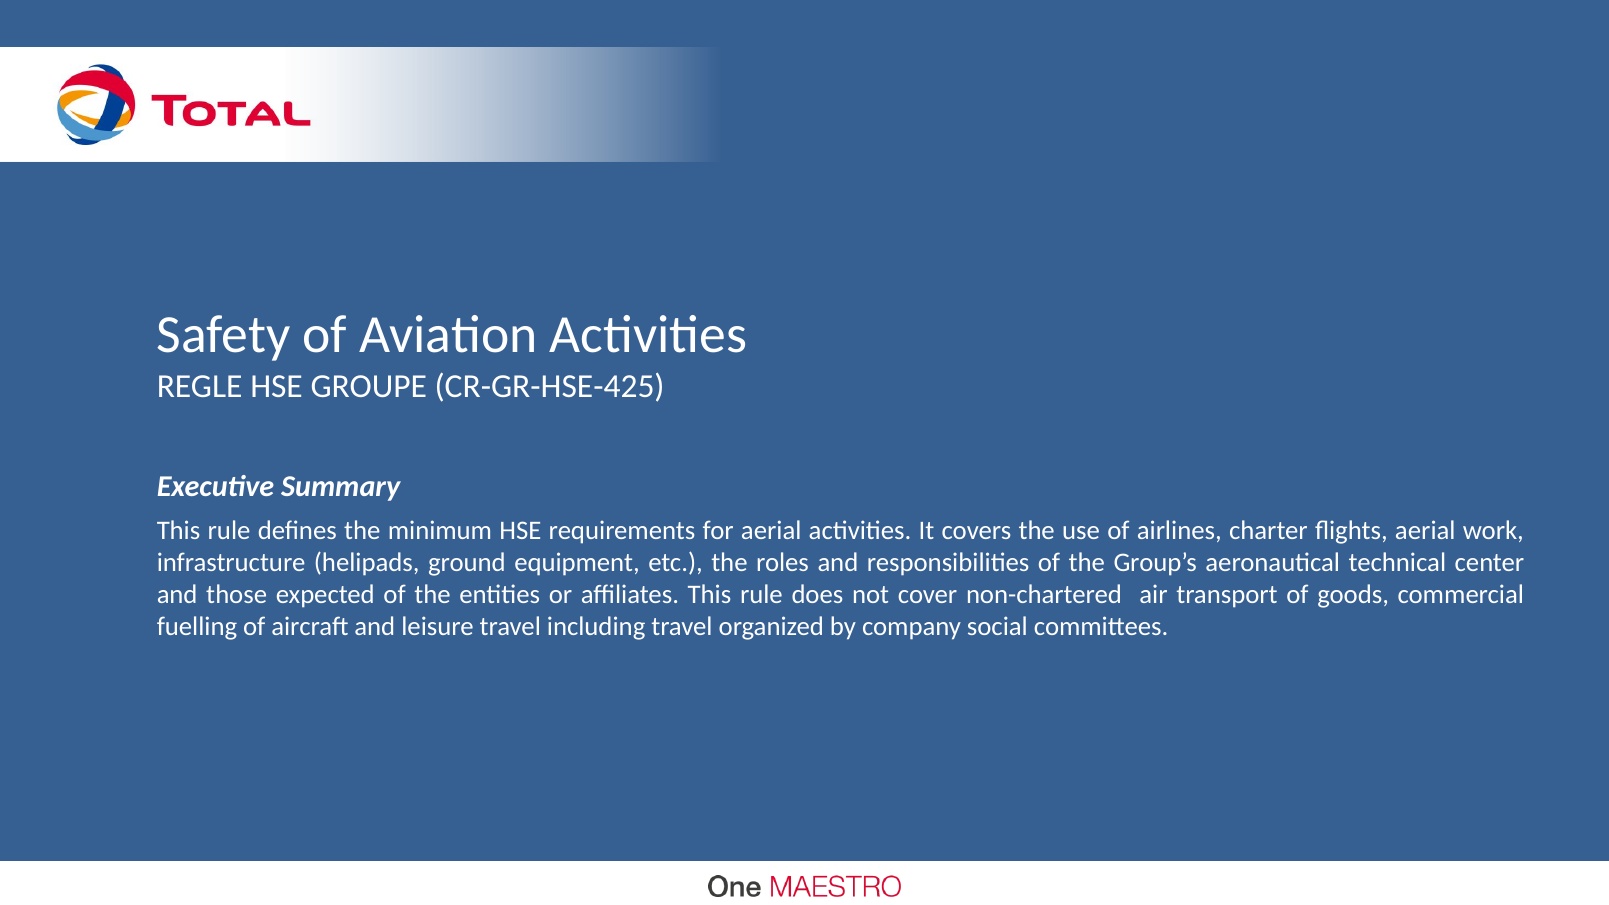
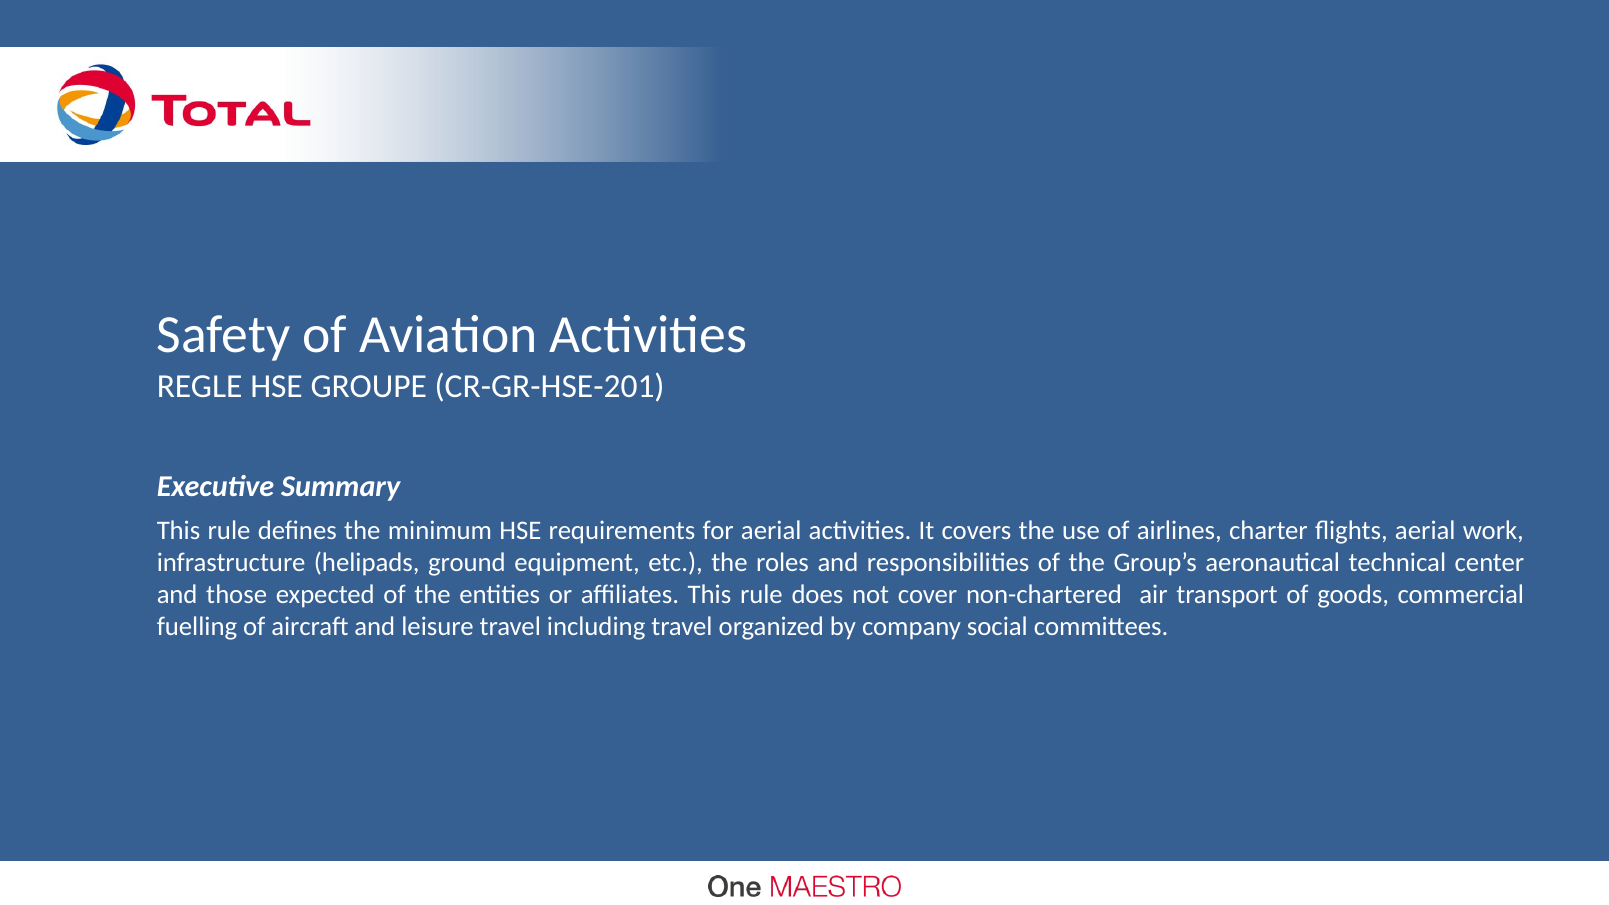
CR-GR-HSE-425: CR-GR-HSE-425 -> CR-GR-HSE-201 (550, 386)
